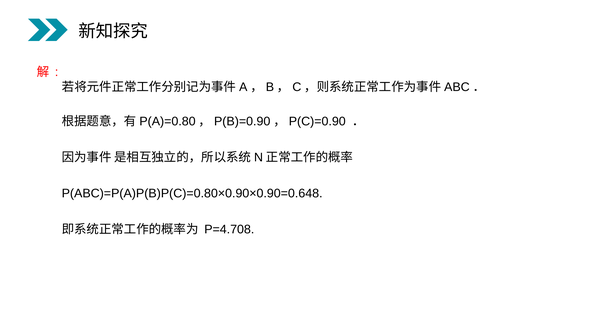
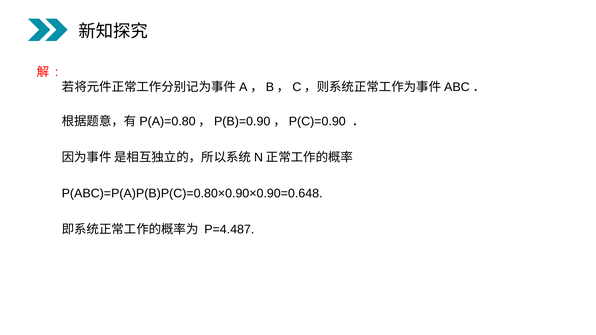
P=4.708: P=4.708 -> P=4.487 (229, 229)
